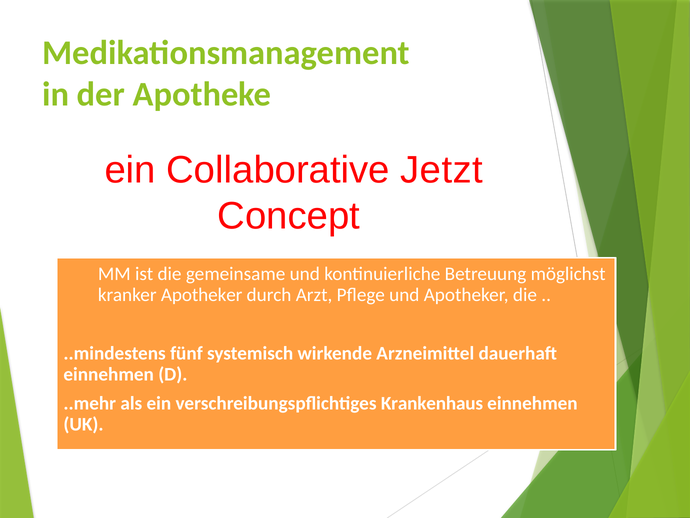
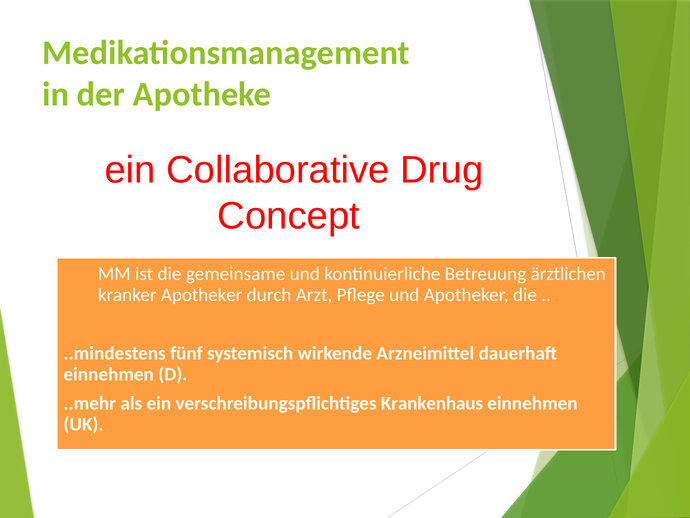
Jetzt: Jetzt -> Drug (442, 170)
möglichst: möglichst -> ärztlichen (568, 274)
